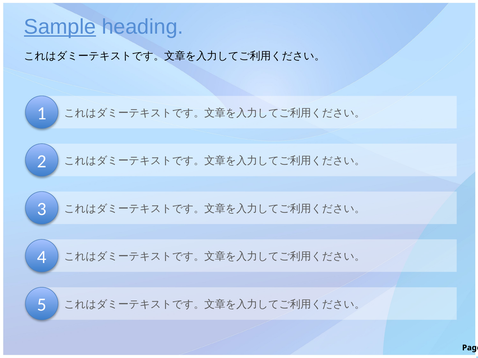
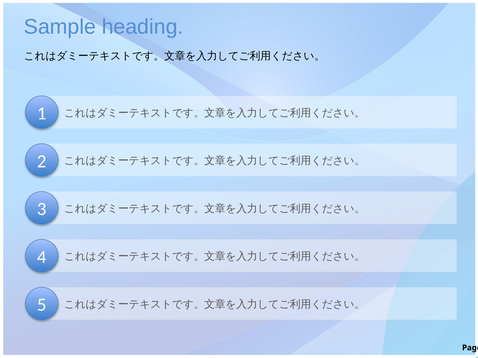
Sample underline: present -> none (60, 27)
